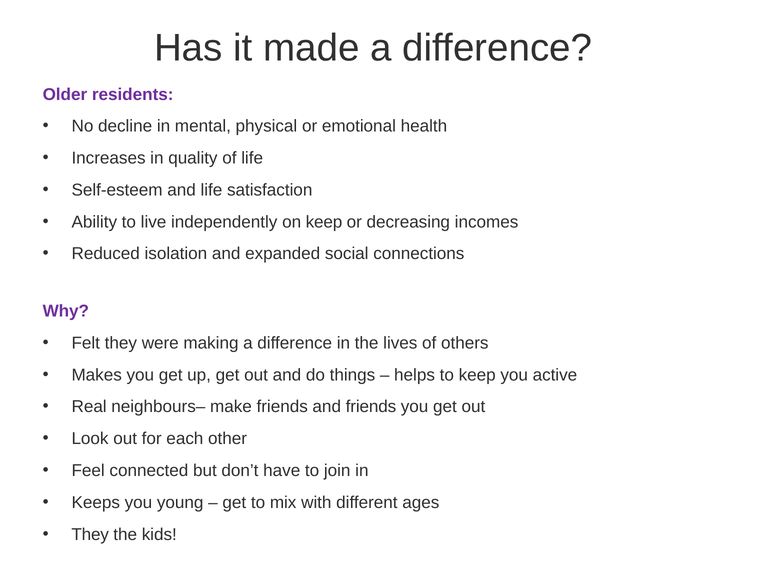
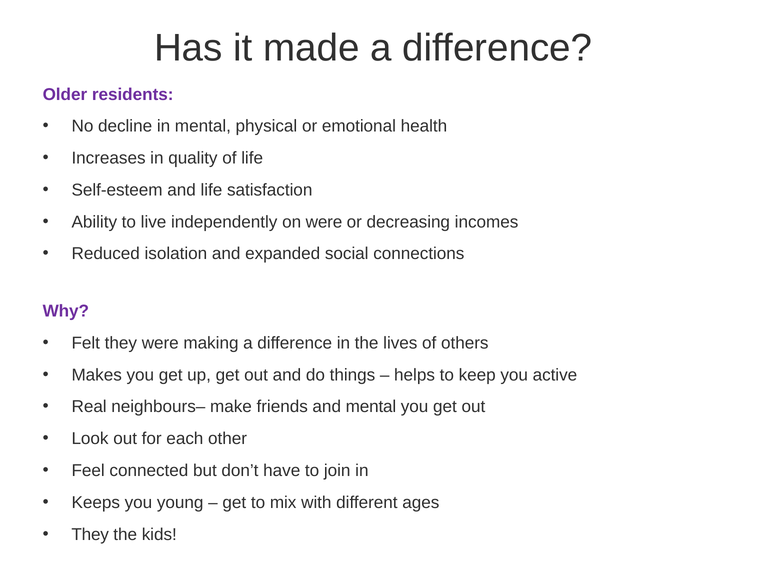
on keep: keep -> were (324, 222)
and friends: friends -> mental (371, 407)
